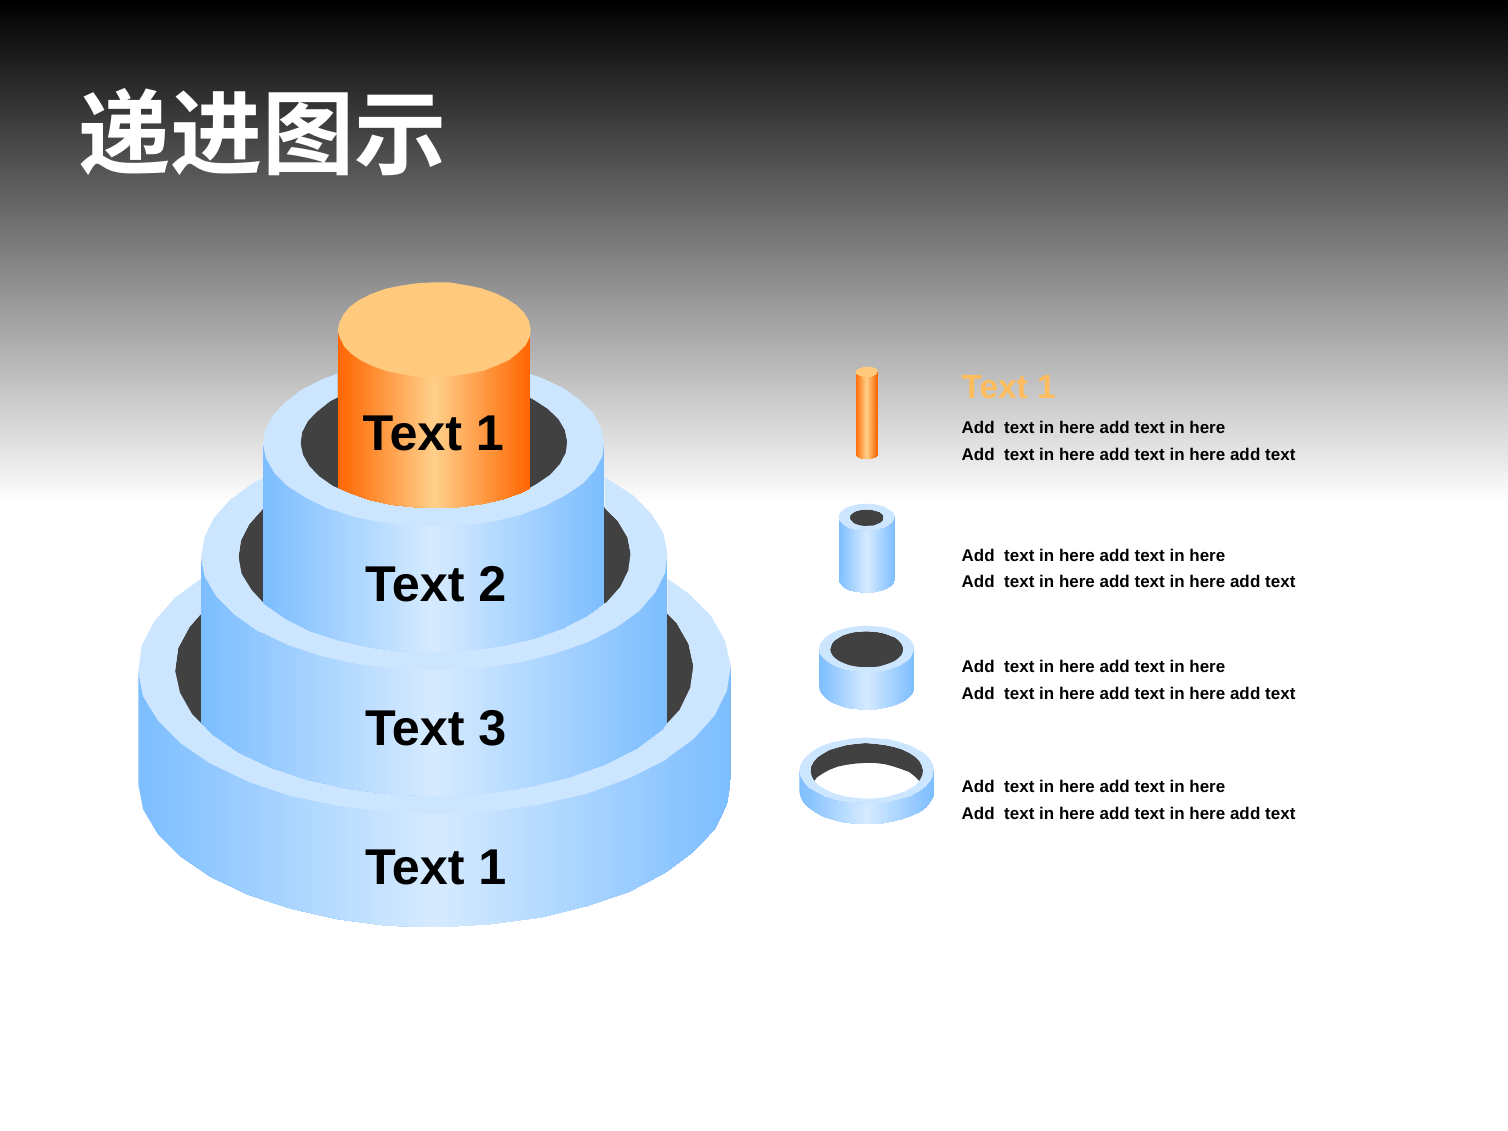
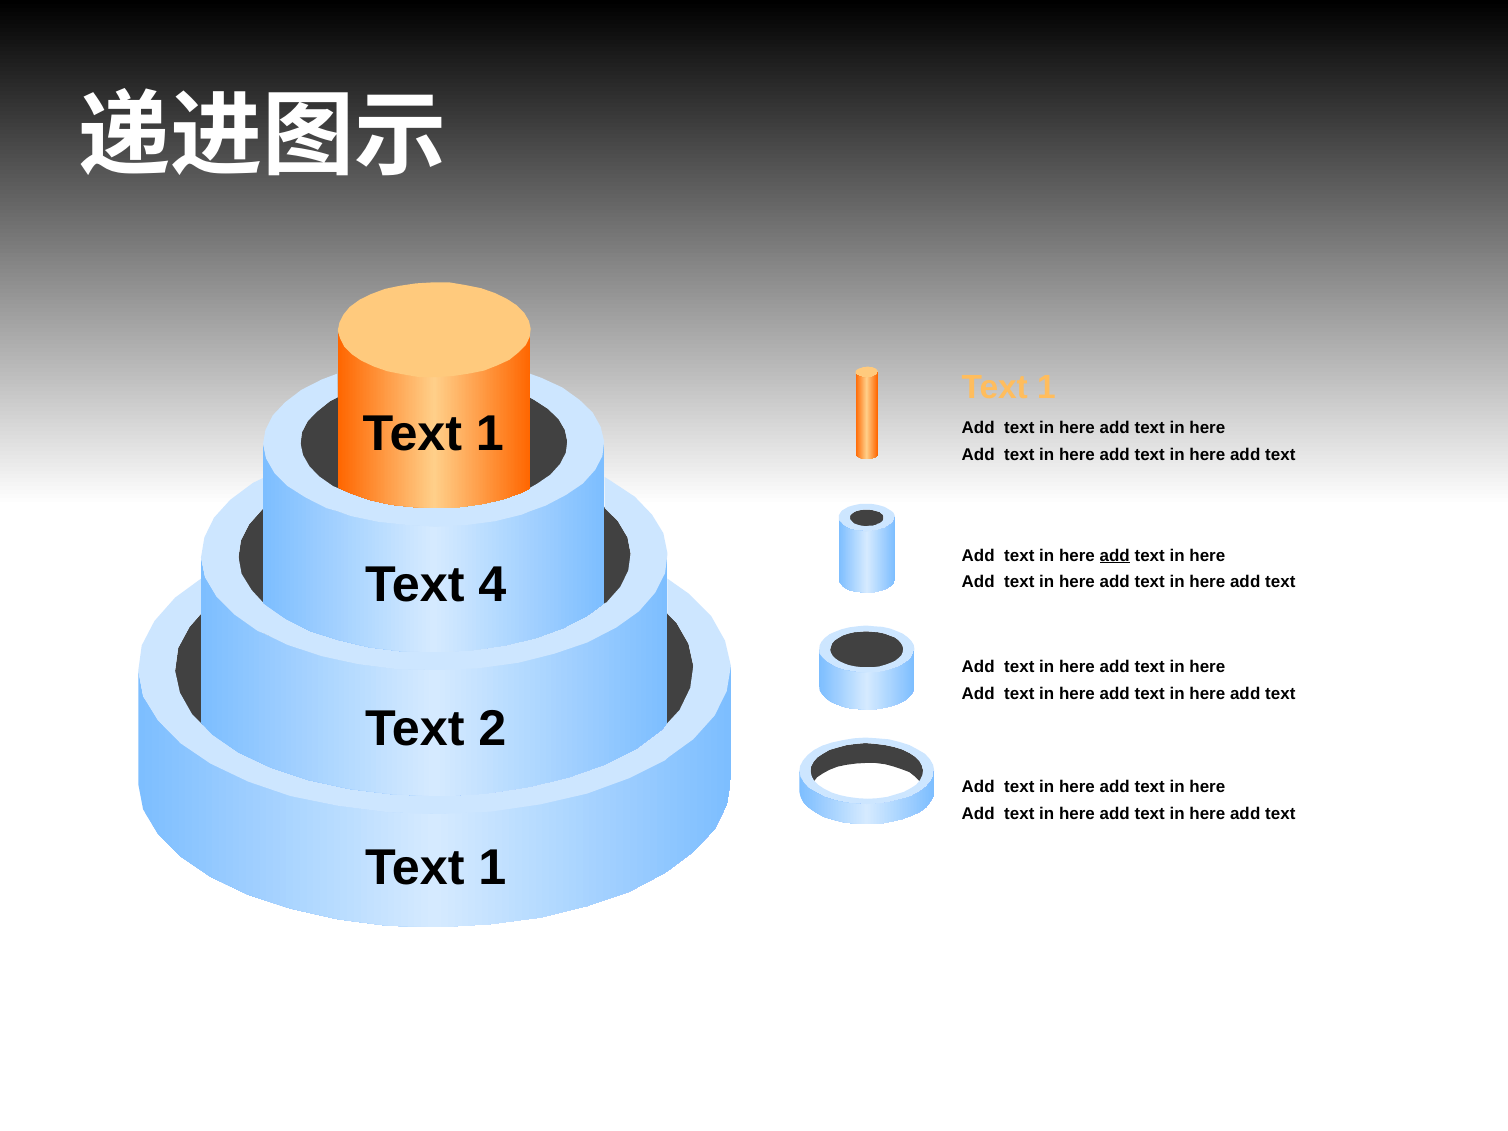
add underline: none -> present (1115, 556)
2: 2 -> 4 (492, 585)
3: 3 -> 2 (492, 729)
